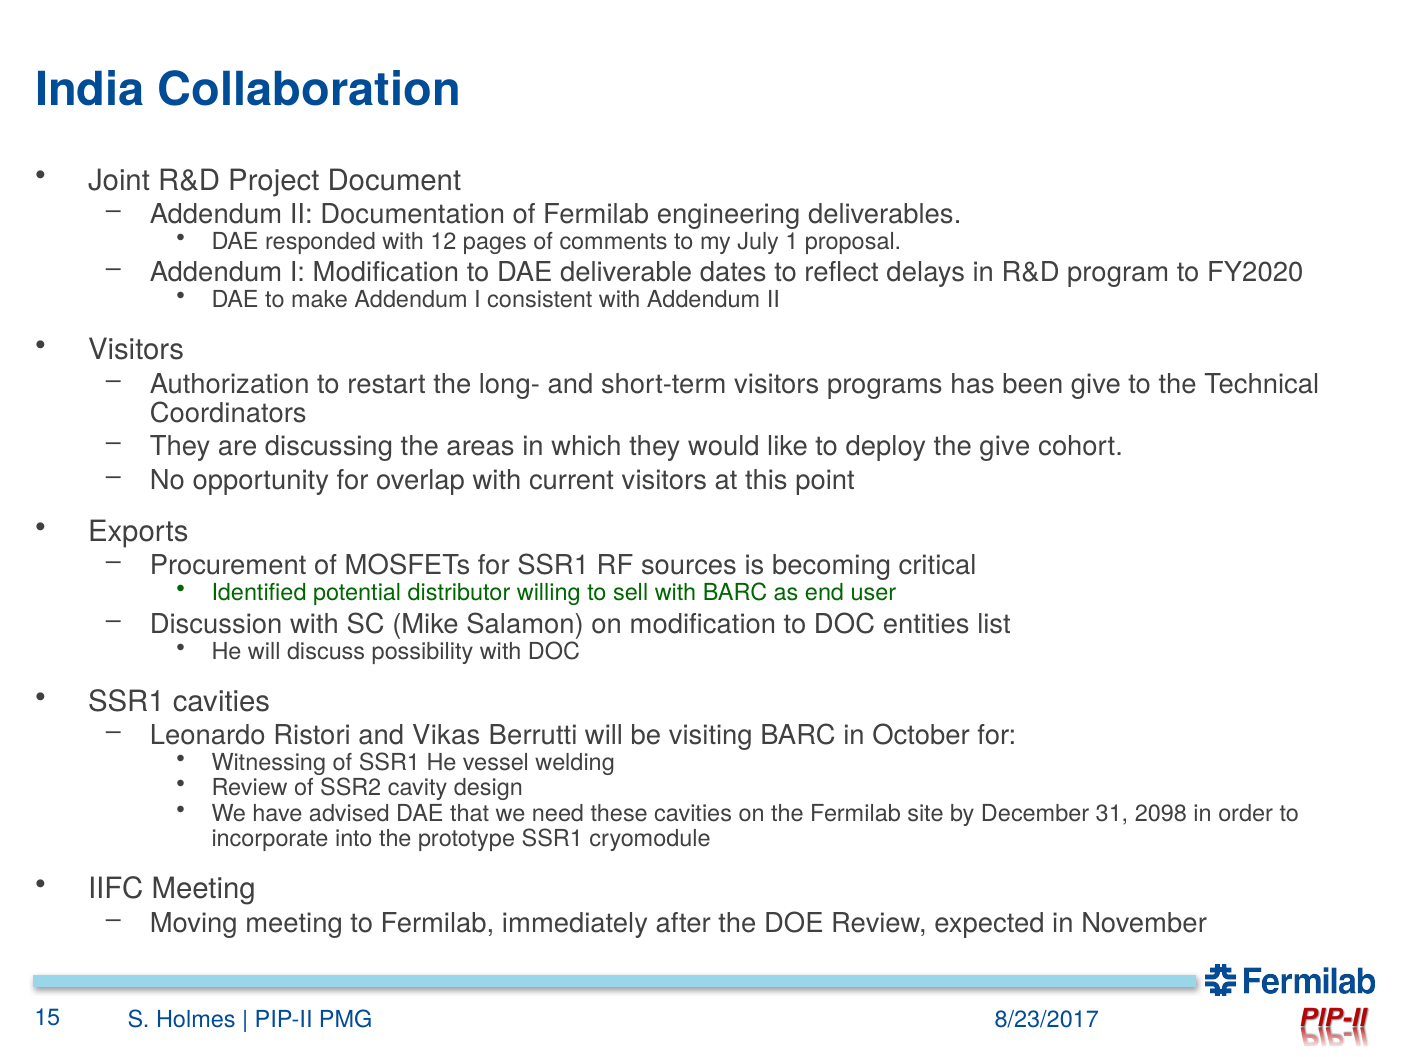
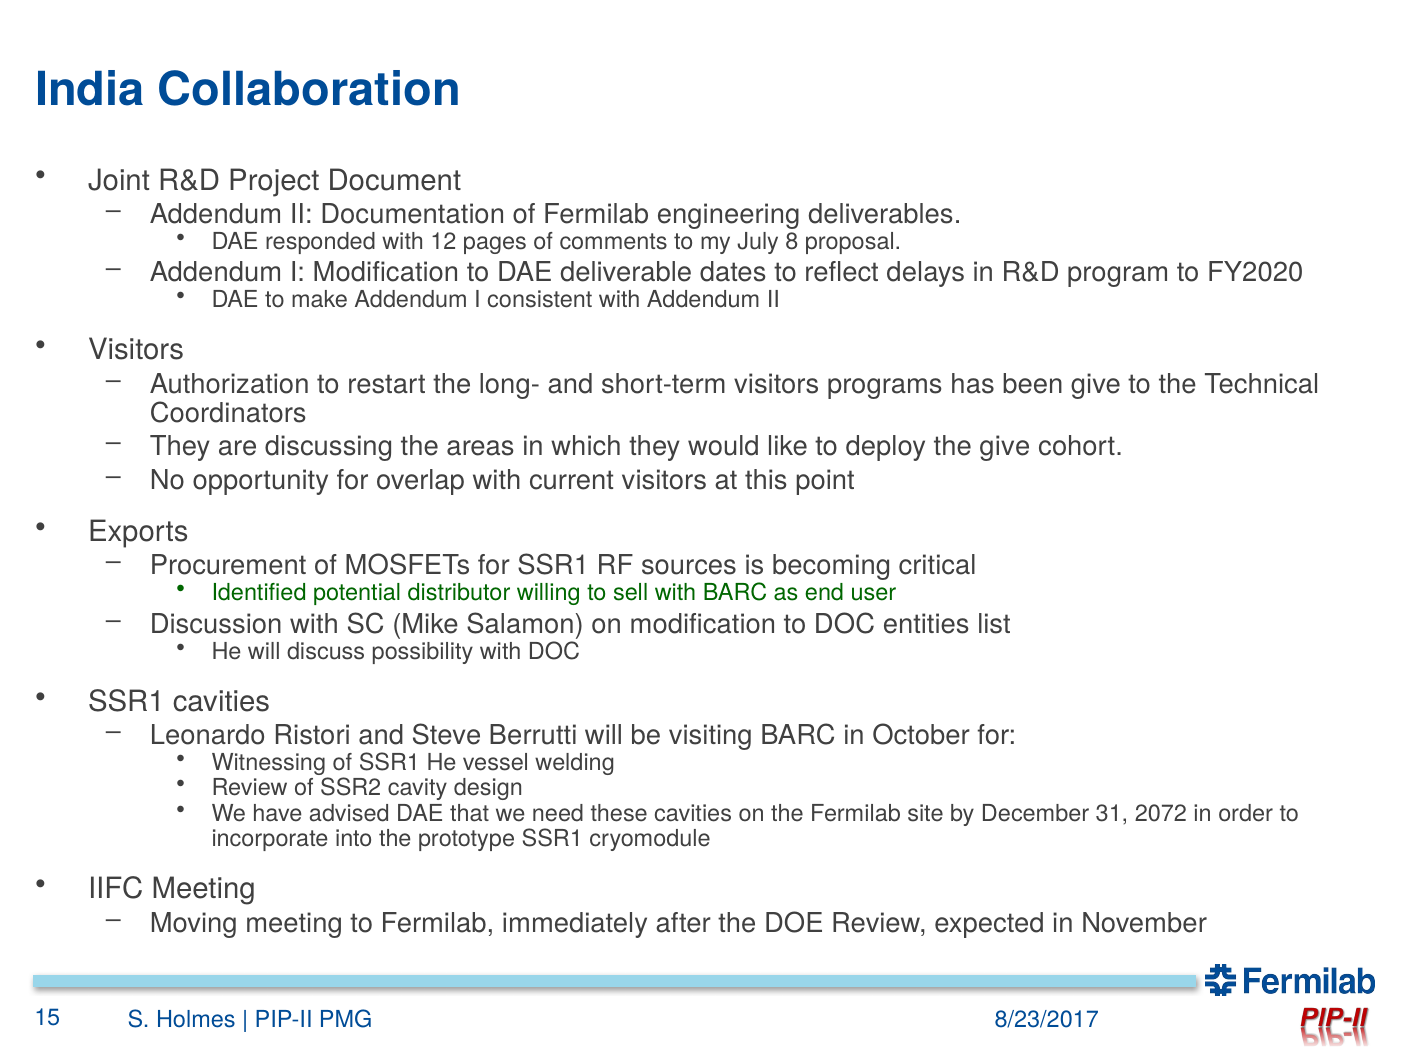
1: 1 -> 8 (792, 241)
Vikas: Vikas -> Steve (446, 736)
2098: 2098 -> 2072 (1161, 814)
